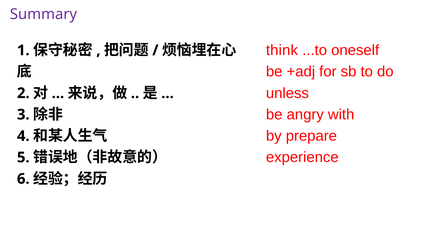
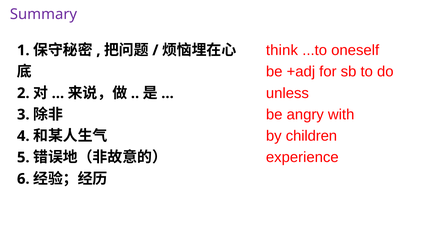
prepare: prepare -> children (311, 136)
